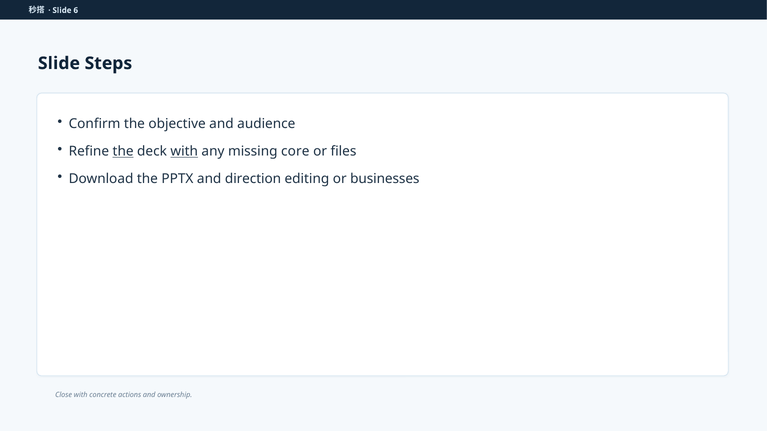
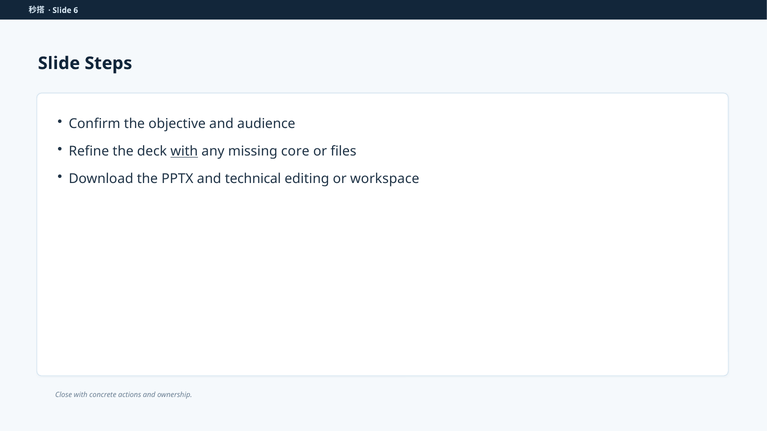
the underline: present -> none (123, 152)
direction: direction -> technical (253, 179)
businesses: businesses -> workspace (385, 179)
